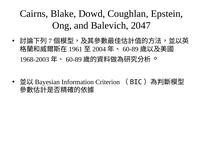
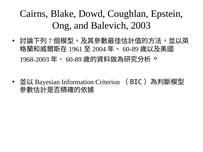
2047: 2047 -> 2003 (141, 26)
